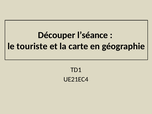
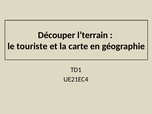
l’séance: l’séance -> l’terrain (93, 35)
